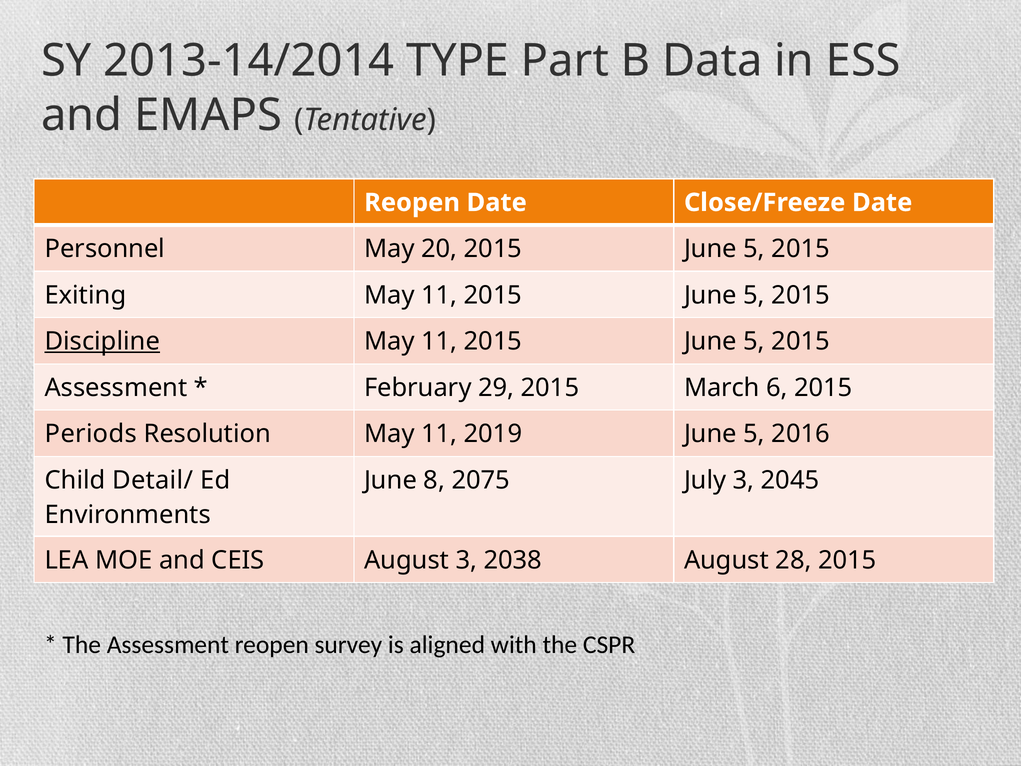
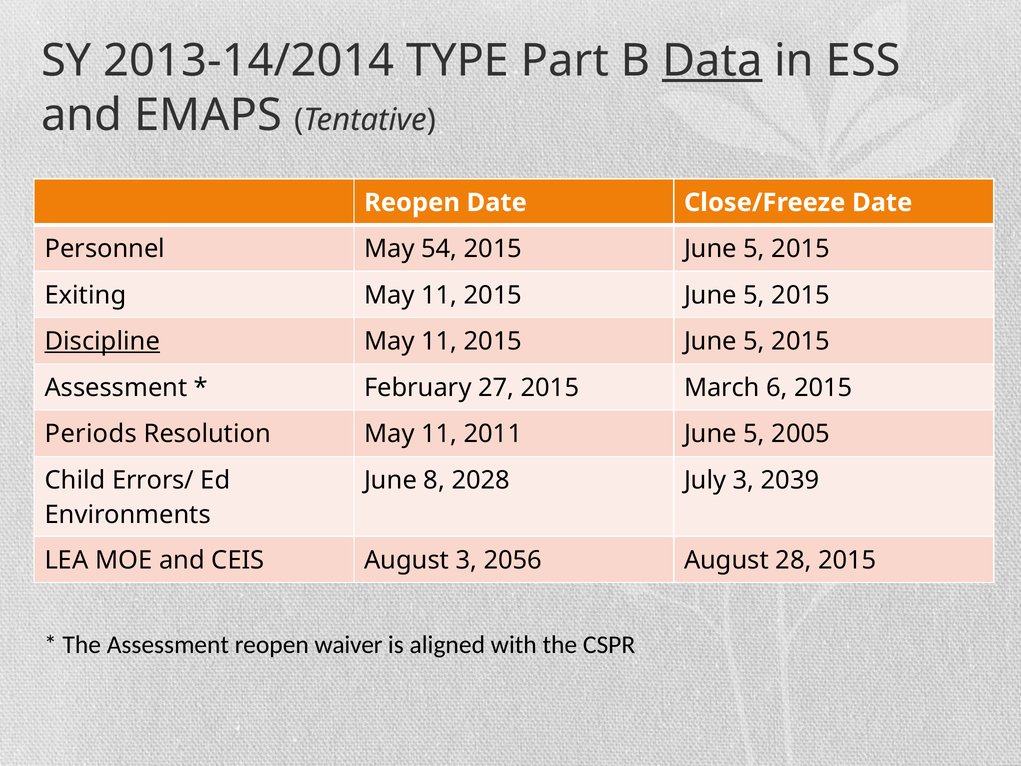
Data underline: none -> present (712, 61)
20: 20 -> 54 (439, 249)
29: 29 -> 27 (496, 388)
2019: 2019 -> 2011 (493, 434)
2016: 2016 -> 2005 (801, 434)
Detail/: Detail/ -> Errors/ (153, 480)
2075: 2075 -> 2028 (481, 480)
2045: 2045 -> 2039 (790, 480)
2038: 2038 -> 2056 (513, 560)
survey: survey -> waiver (349, 644)
